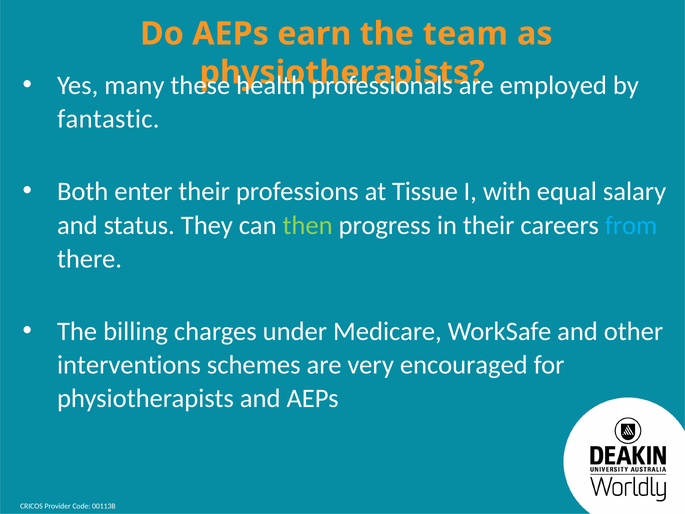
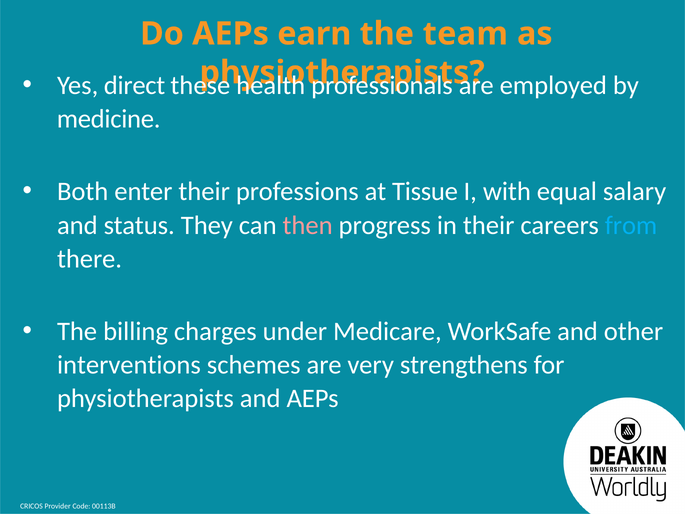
many: many -> direct (135, 85)
fantastic: fantastic -> medicine (109, 119)
then colour: light green -> pink (308, 225)
encouraged: encouraged -> strengthens (464, 365)
